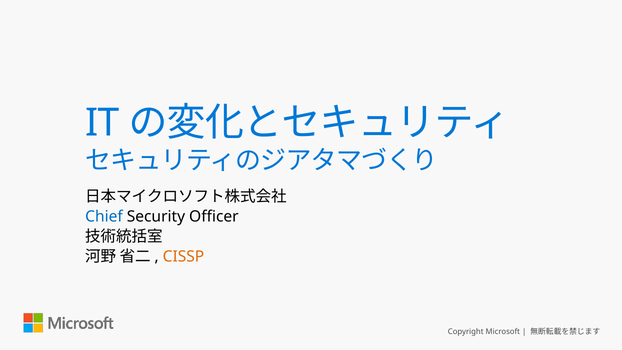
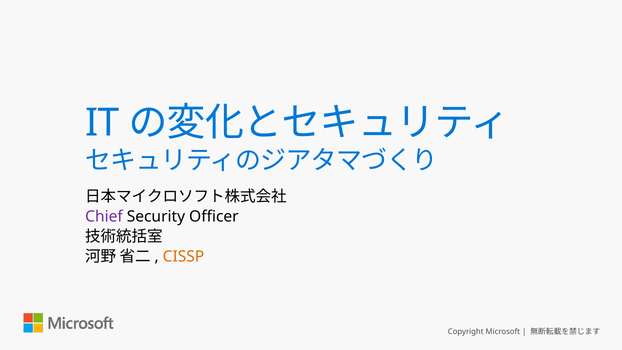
Chief colour: blue -> purple (104, 217)
